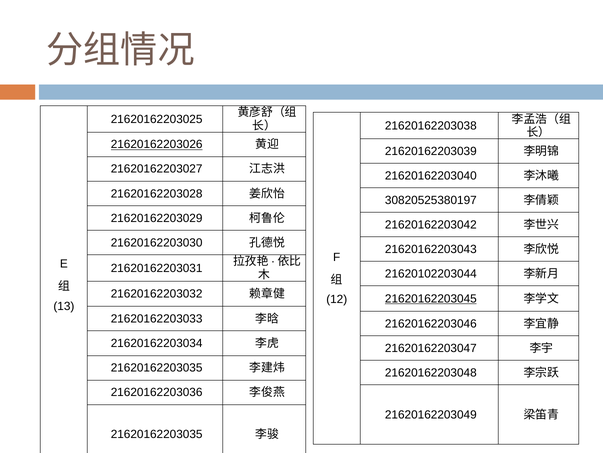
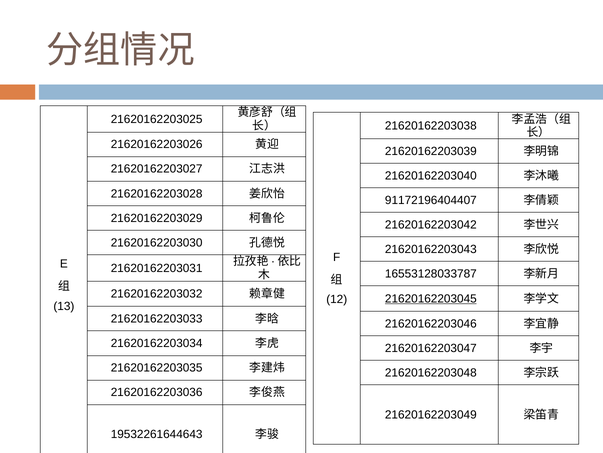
21620162203026 underline: present -> none (157, 144)
30820525380197: 30820525380197 -> 91172196404407 (431, 200)
21620102203044: 21620102203044 -> 16553128033787 (431, 273)
21620162203035: 21620162203035 -> 19532261644643 (157, 434)
